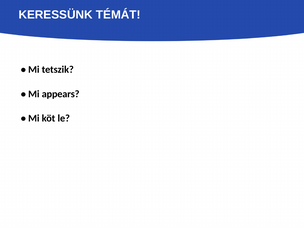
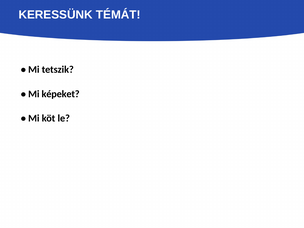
appears: appears -> képeket (61, 94)
